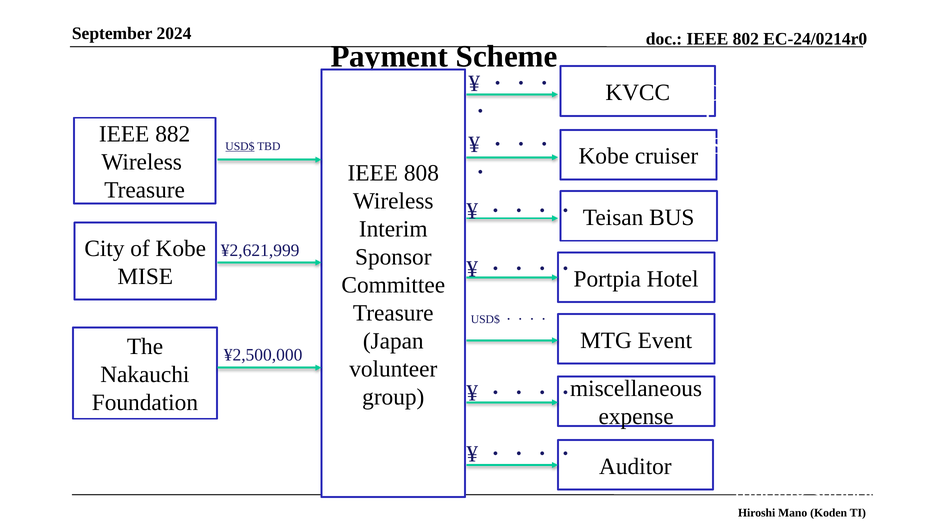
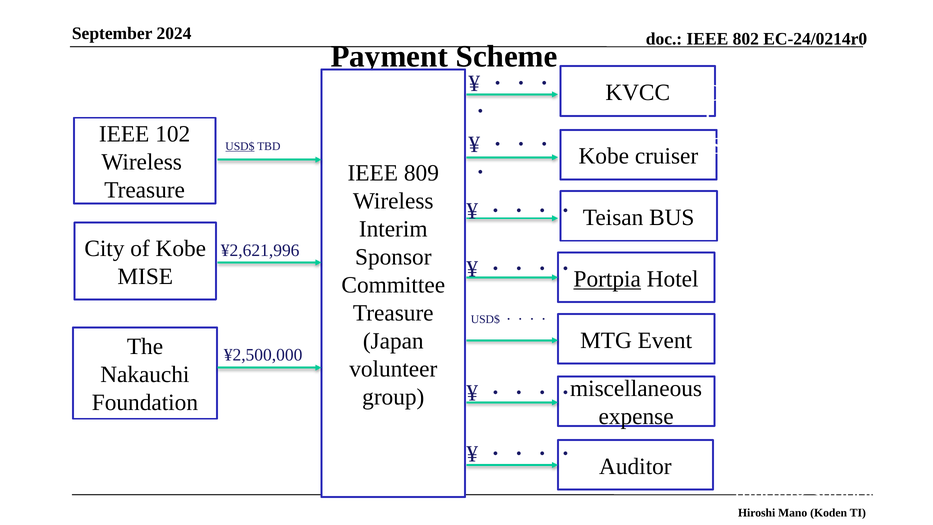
882: 882 -> 102 (173, 134)
808: 808 -> 809 (421, 173)
¥2,621,999: ¥2,621,999 -> ¥2,621,996 (260, 251)
Portpia underline: none -> present (607, 279)
